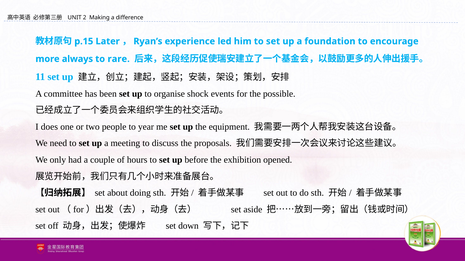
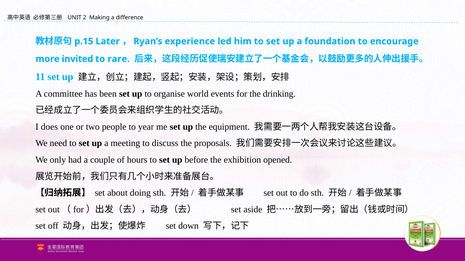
always: always -> invited (77, 59)
shock: shock -> world (198, 94)
possible: possible -> drinking (279, 94)
